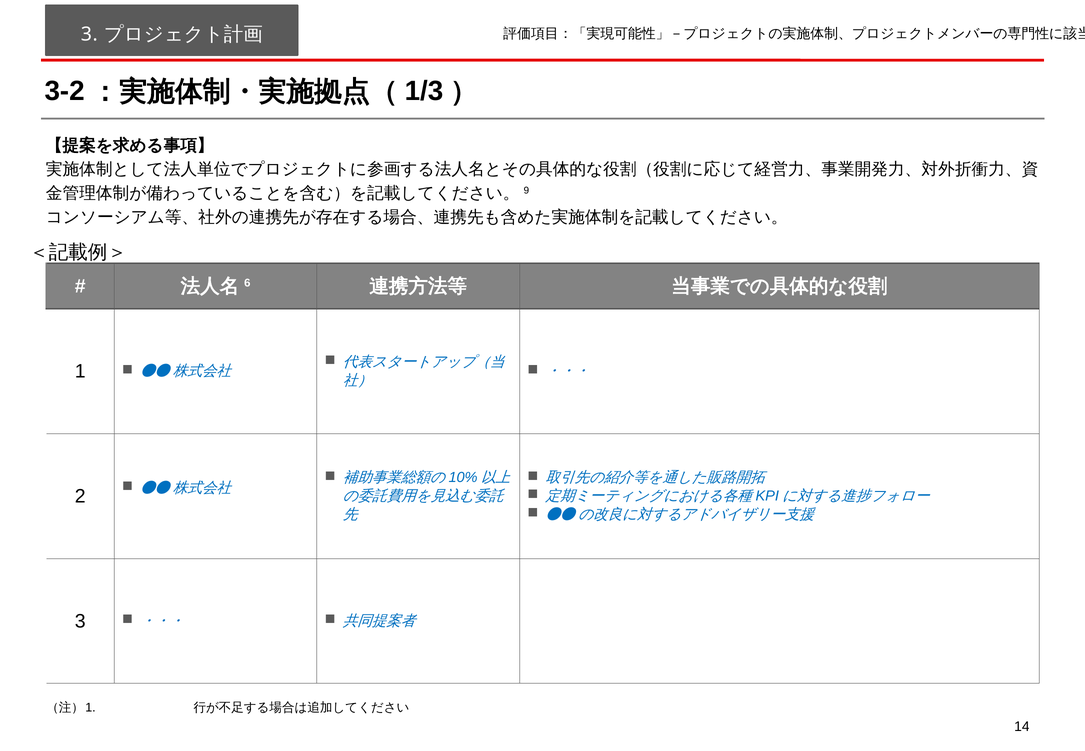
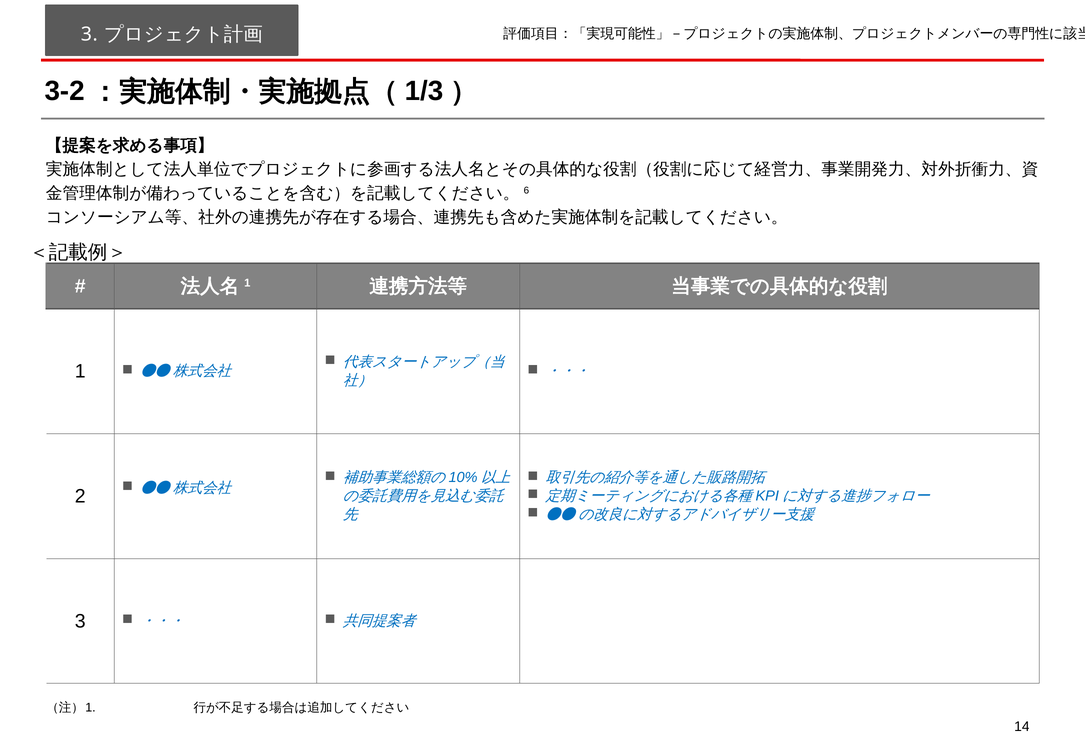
9: 9 -> 6 (526, 191)
6: 6 -> 1 (247, 283)
